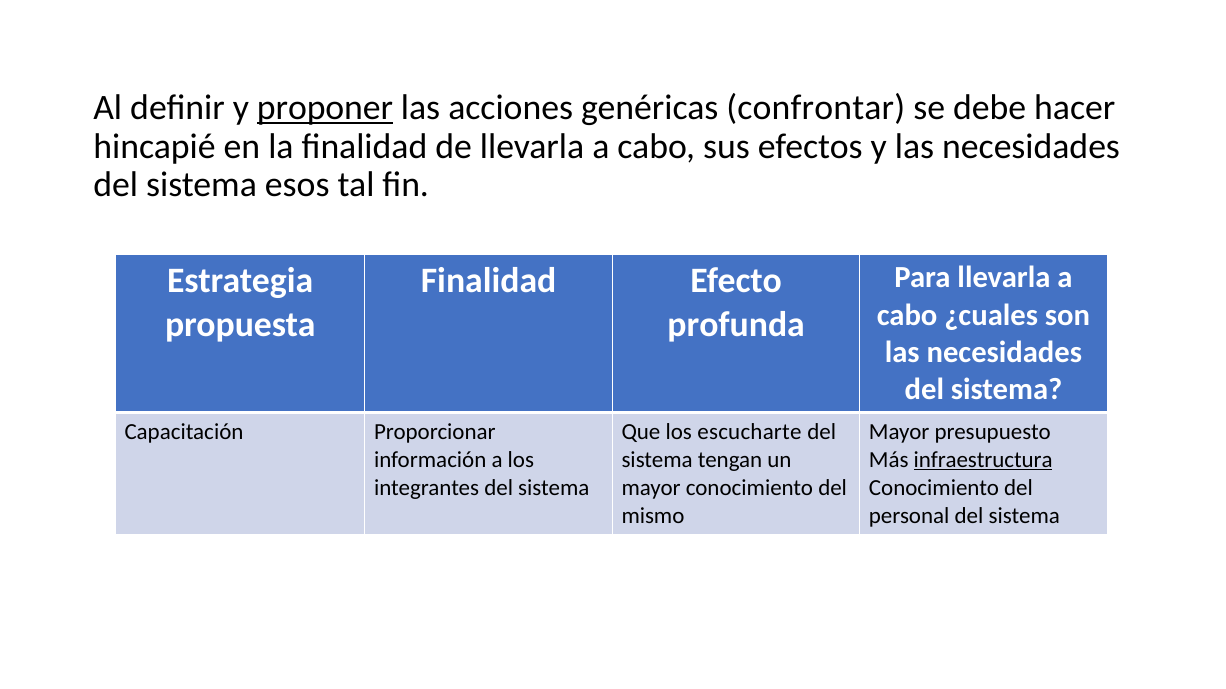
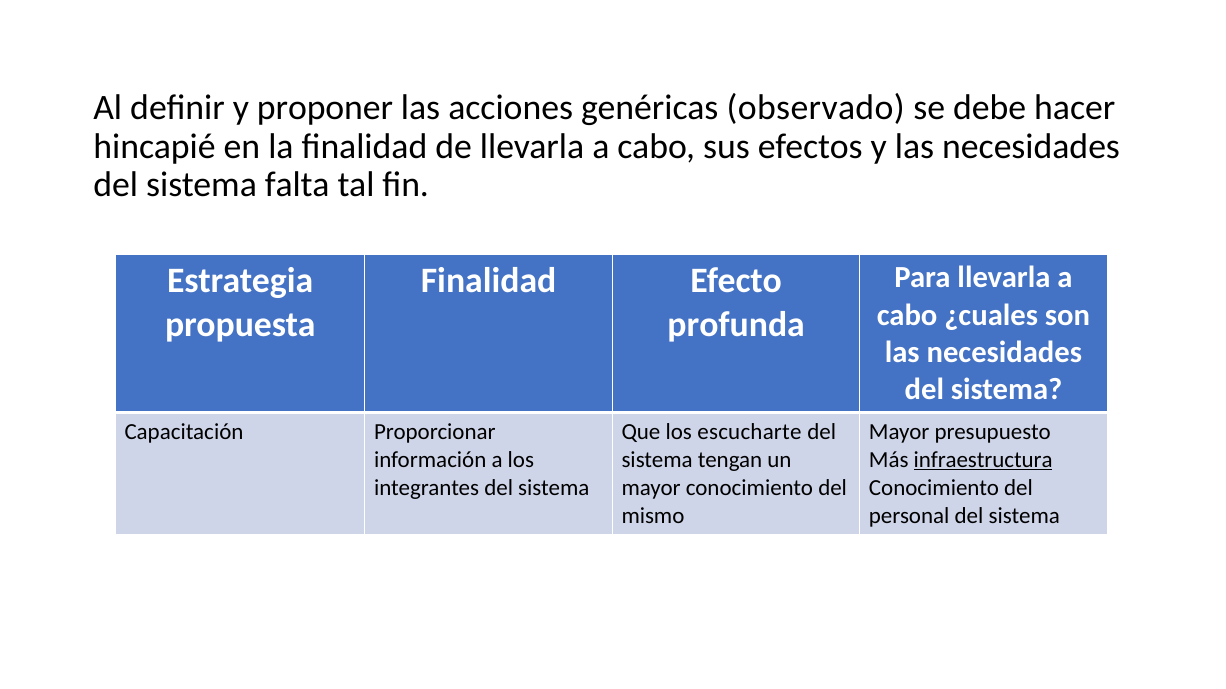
proponer underline: present -> none (325, 108)
confrontar: confrontar -> observado (816, 108)
esos: esos -> falta (297, 185)
